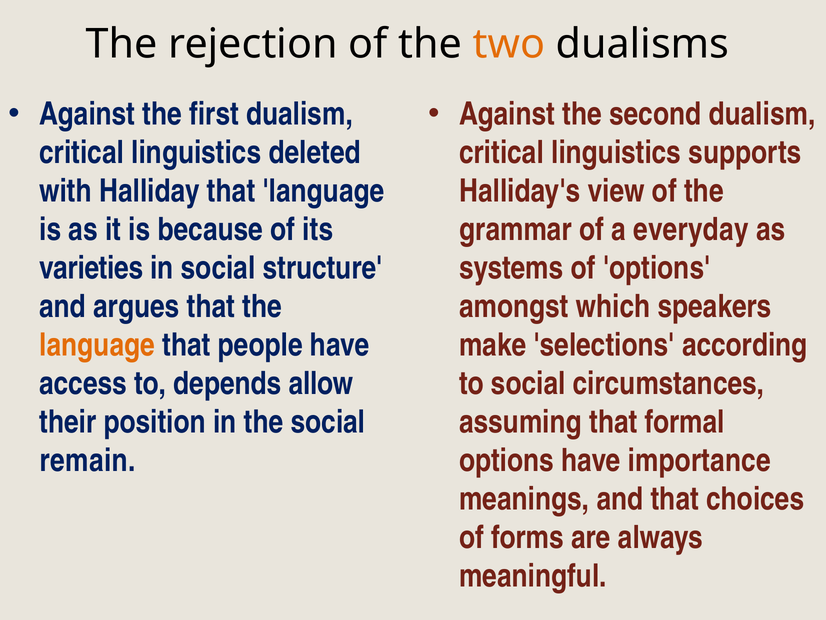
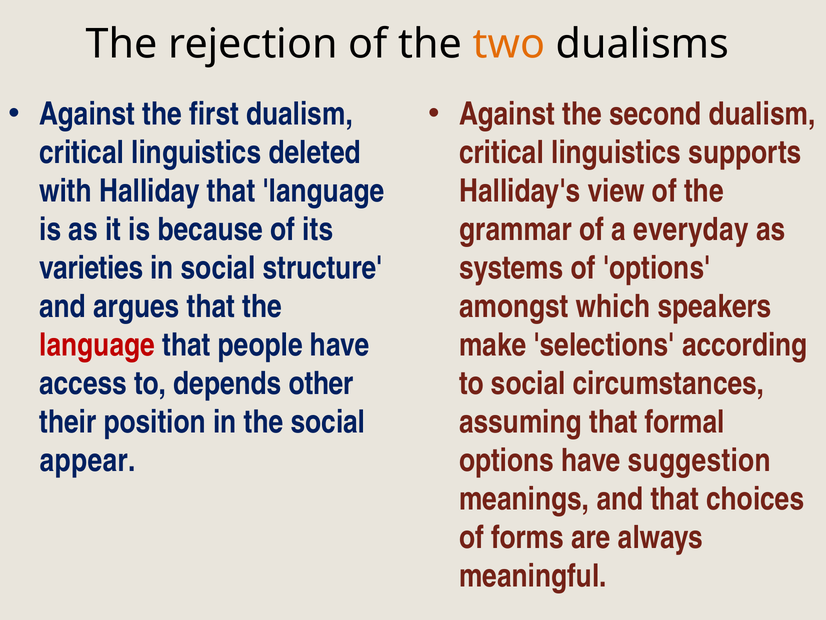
language colour: orange -> red (97, 345)
allow: allow -> other (321, 383)
remain: remain -> appear (88, 460)
importance: importance -> suggestion (699, 460)
